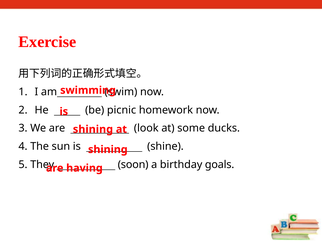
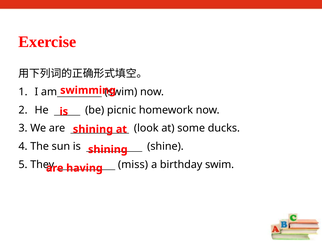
soon: soon -> miss (133, 165)
birthday goals: goals -> swim (220, 165)
